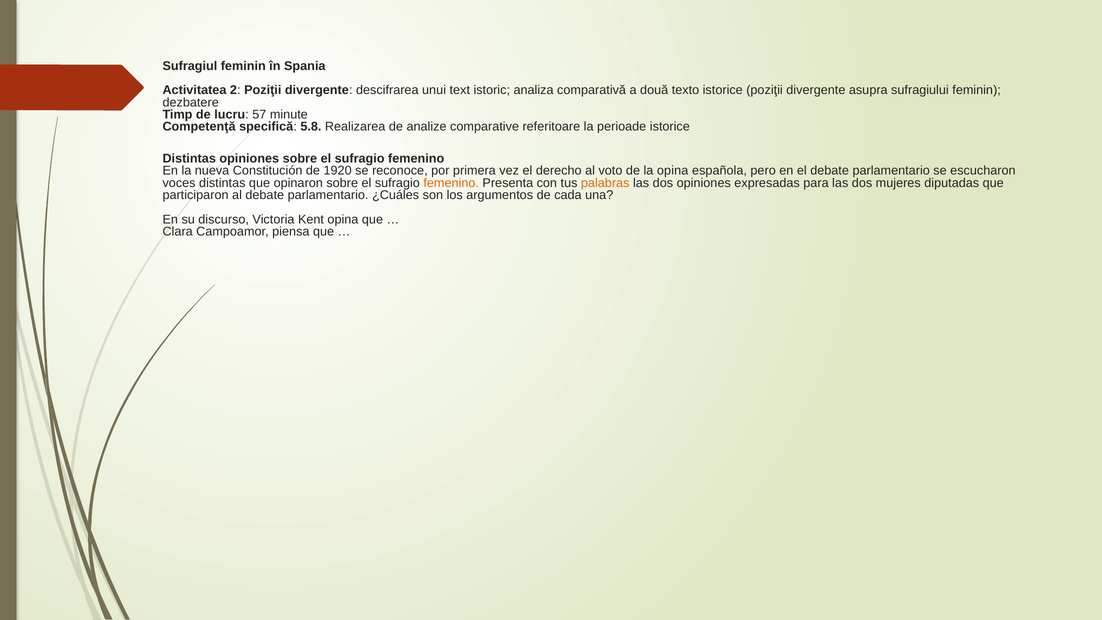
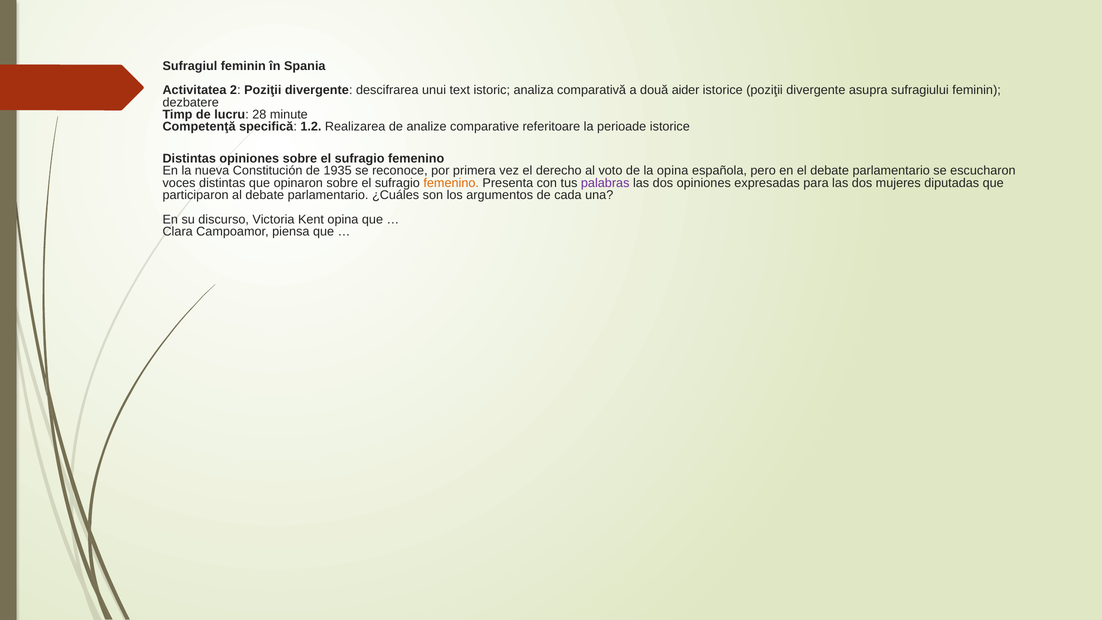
texto: texto -> aider (686, 90)
57: 57 -> 28 (259, 115)
5.8: 5.8 -> 1.2 (311, 127)
1920: 1920 -> 1935 (338, 171)
palabras colour: orange -> purple (605, 183)
